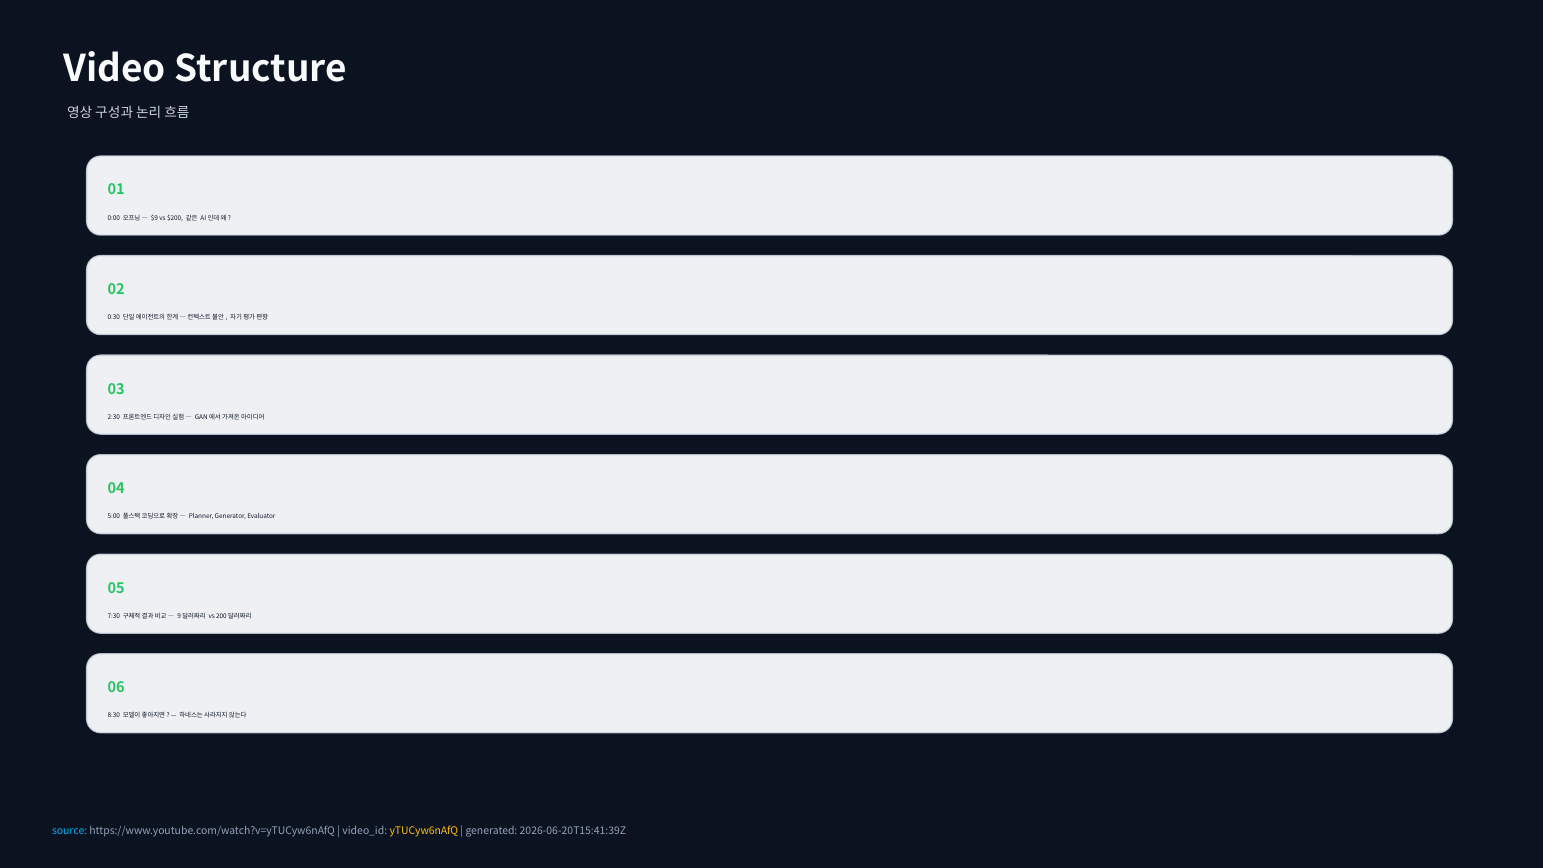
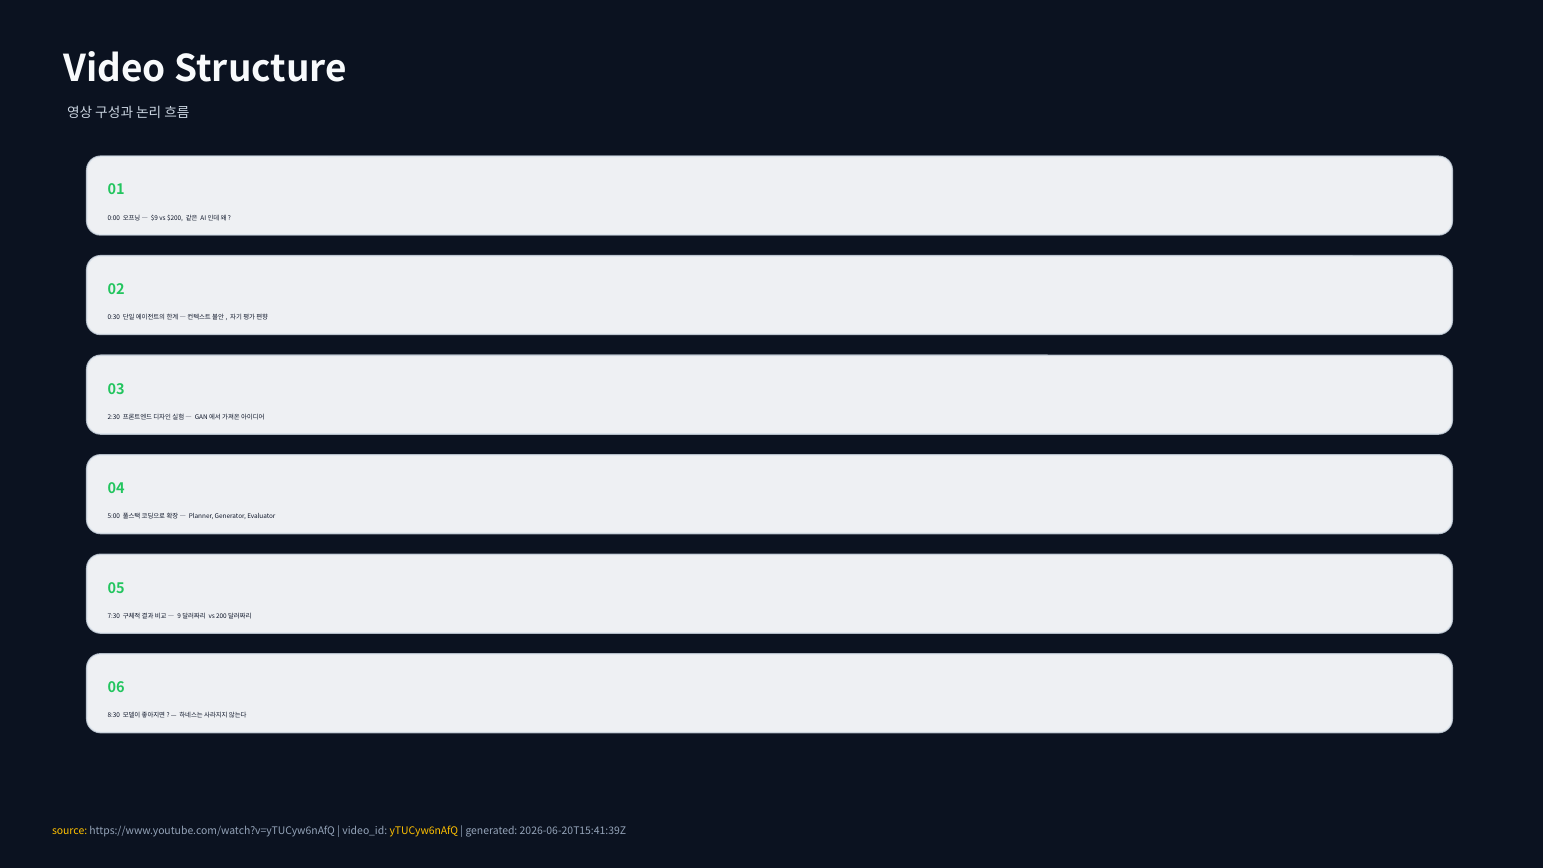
source colour: light blue -> yellow (70, 831)
